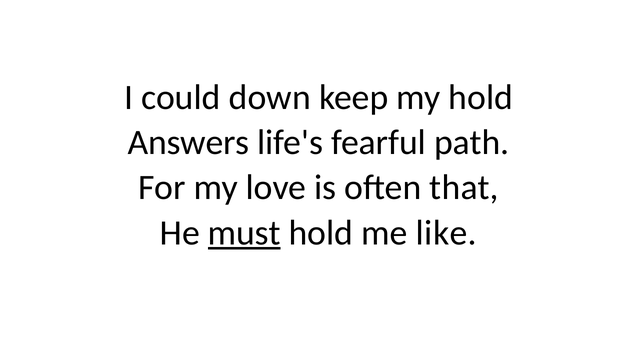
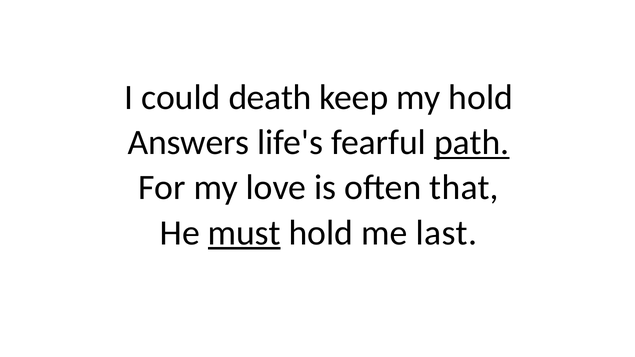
down: down -> death (270, 97)
path underline: none -> present (472, 143)
like: like -> last (446, 233)
